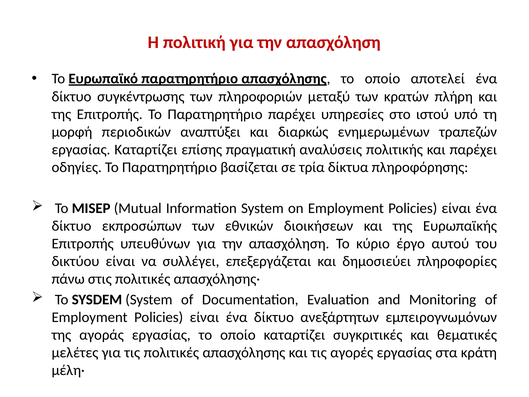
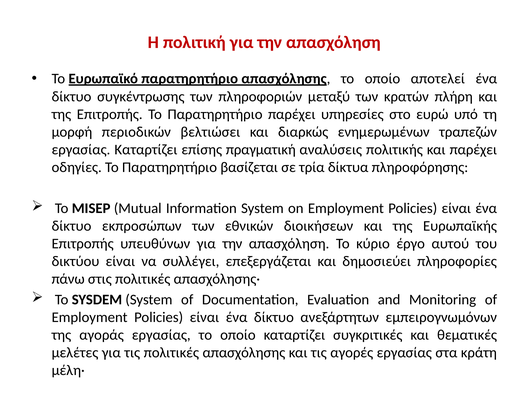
ιστού: ιστού -> ευρώ (432, 114)
αναπτύξει: αναπτύξει -> βελτιώσει (210, 132)
